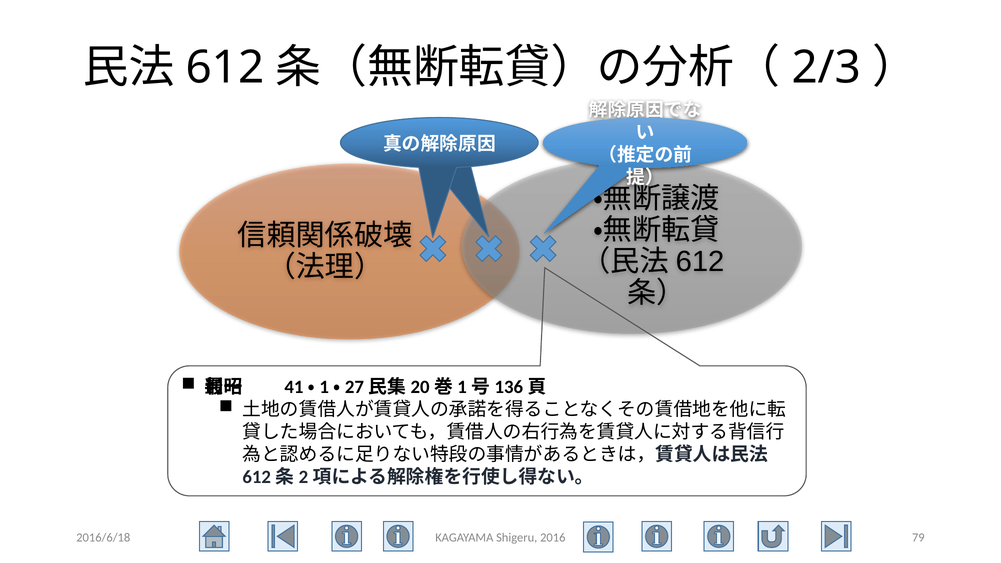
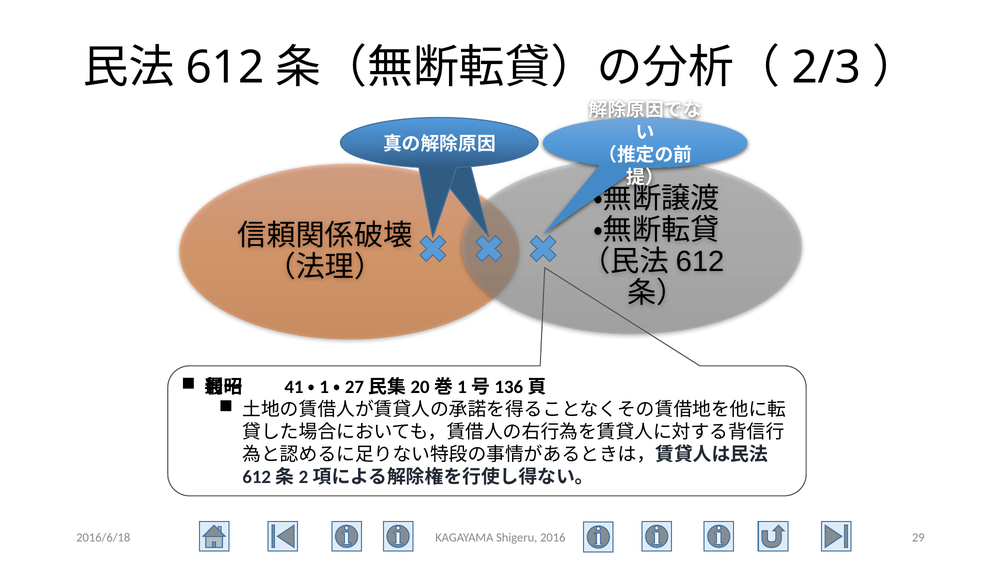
79: 79 -> 29 (918, 538)
